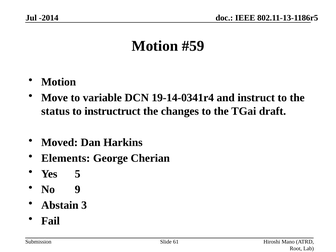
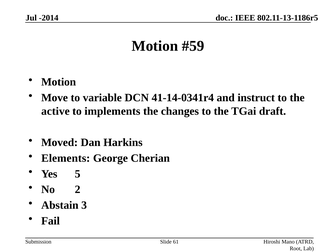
19-14-0341r4: 19-14-0341r4 -> 41-14-0341r4 (183, 98)
status: status -> active (55, 111)
instructruct: instructruct -> implements (112, 111)
9: 9 -> 2 (78, 189)
